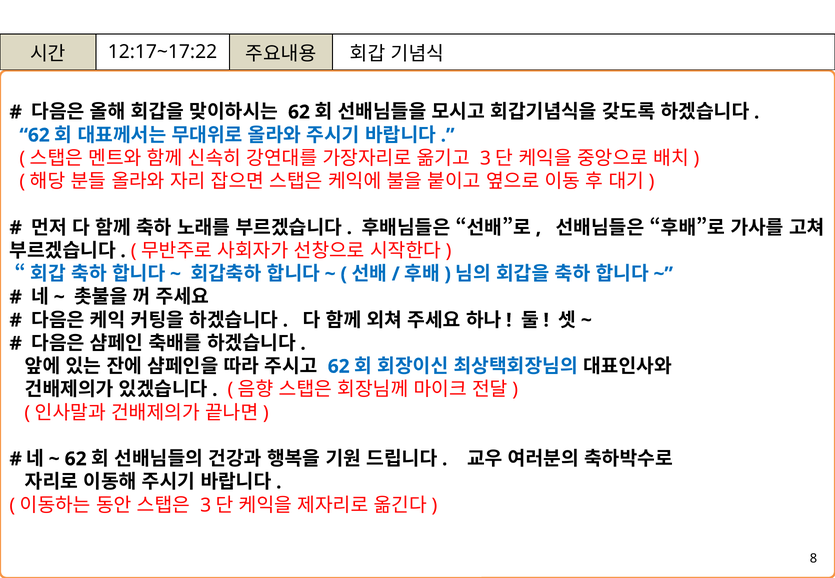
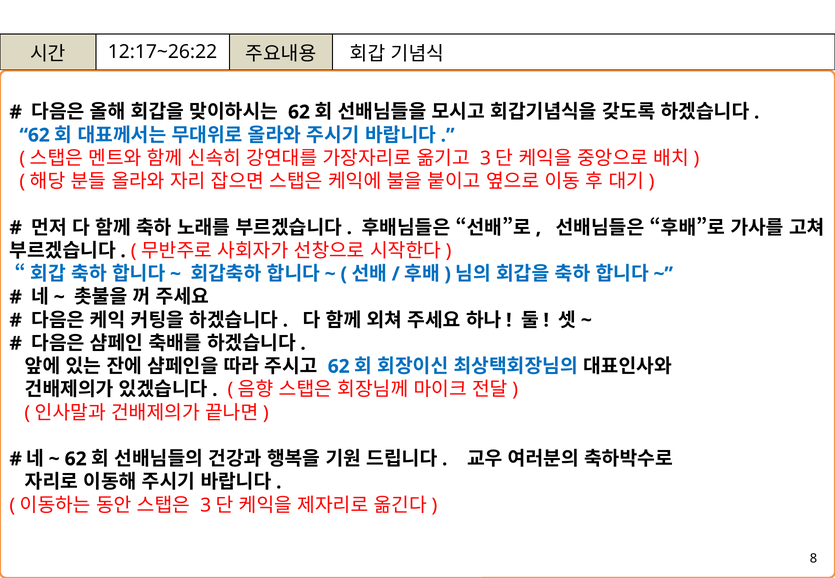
12:17~17:22: 12:17~17:22 -> 12:17~26:22 (163, 52)
